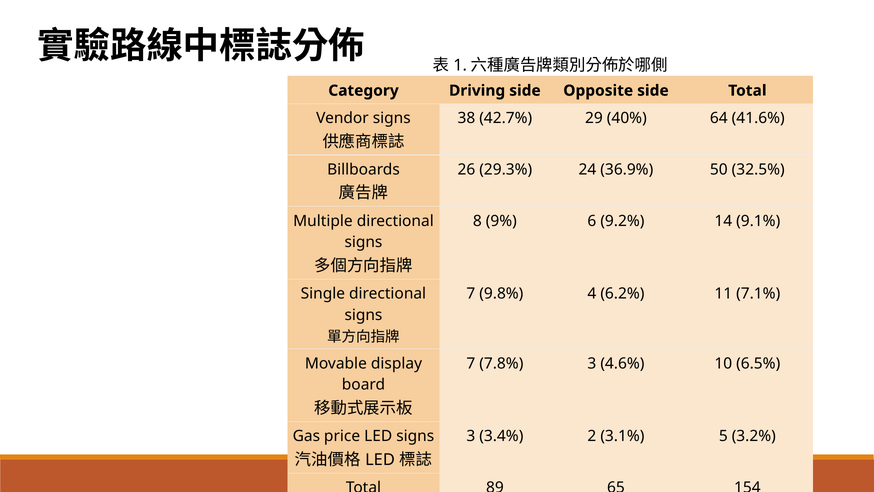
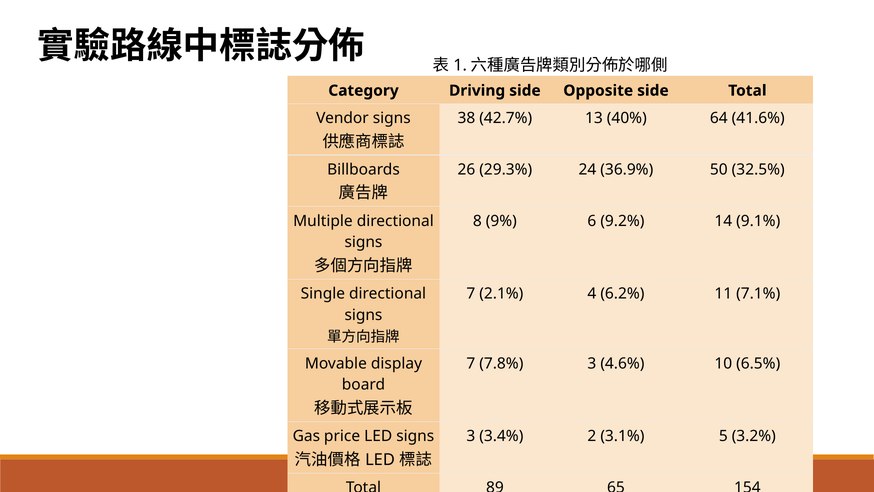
29: 29 -> 13 (594, 118)
9.8%: 9.8% -> 2.1% (501, 294)
